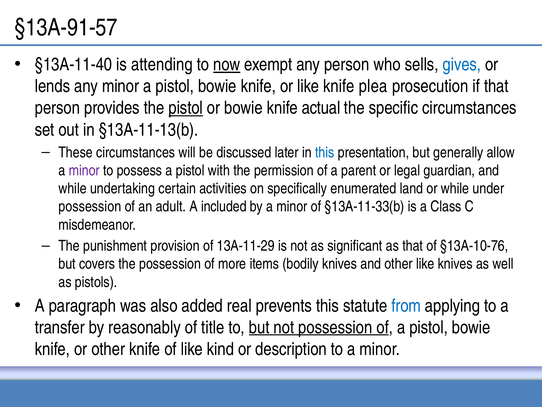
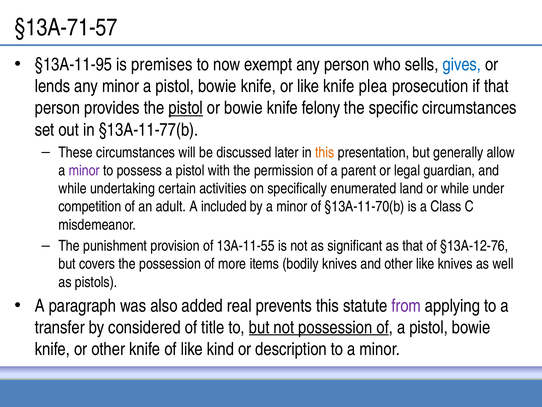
§13A-91-57: §13A-91-57 -> §13A-71-57 (66, 27)
§13A-11-40: §13A-11-40 -> §13A-11-95 (73, 64)
attending: attending -> premises (162, 64)
now underline: present -> none (227, 64)
actual: actual -> felony (321, 108)
§13A-11-13(b: §13A-11-13(b -> §13A-11-77(b (149, 130)
this colour: blue -> orange (325, 152)
possession: possession -> competition (90, 206)
§13A-11-33(b: §13A-11-33(b -> §13A-11-70(b (364, 206)
13A-11-29: 13A-11-29 -> 13A-11-55 (246, 246)
§13A-10-76: §13A-10-76 -> §13A-12-76 (474, 246)
from colour: blue -> purple (406, 305)
reasonably: reasonably -> considered (145, 327)
